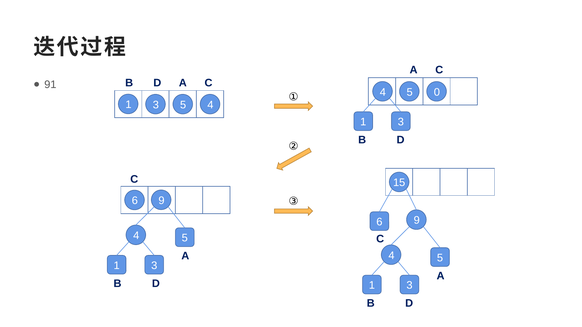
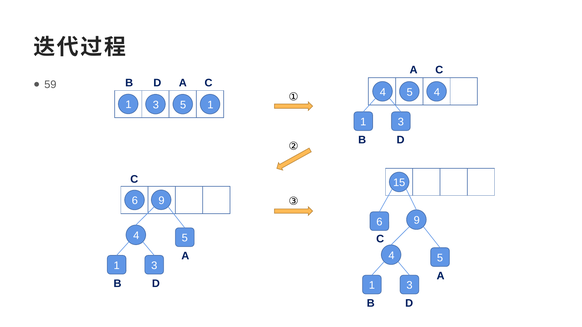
91: 91 -> 59 (50, 85)
5 0: 0 -> 4 (437, 92)
5 4: 4 -> 1 (210, 105)
